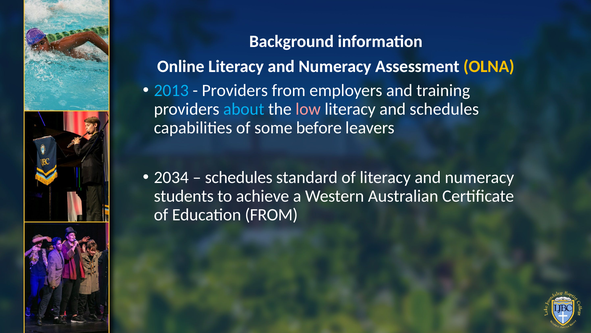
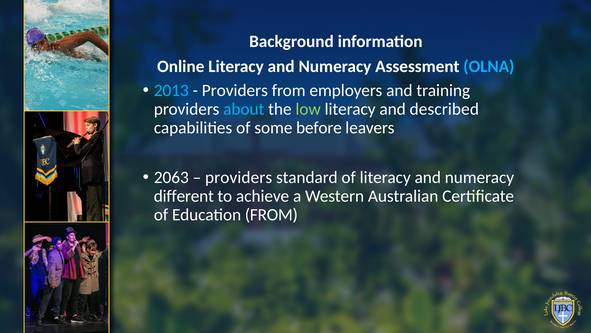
OLNA colour: yellow -> light blue (489, 66)
low colour: pink -> light green (308, 109)
and schedules: schedules -> described (444, 109)
2034: 2034 -> 2063 (171, 177)
schedules: schedules -> providers (239, 177)
students: students -> different (184, 196)
